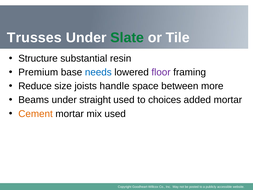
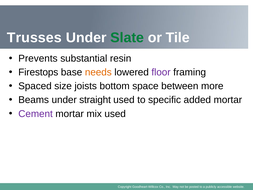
Structure: Structure -> Prevents (38, 58)
Premium: Premium -> Firestops (38, 72)
needs colour: blue -> orange (98, 72)
Reduce: Reduce -> Spaced (35, 86)
handle: handle -> bottom (115, 86)
choices: choices -> specific (165, 100)
Cement colour: orange -> purple (36, 114)
